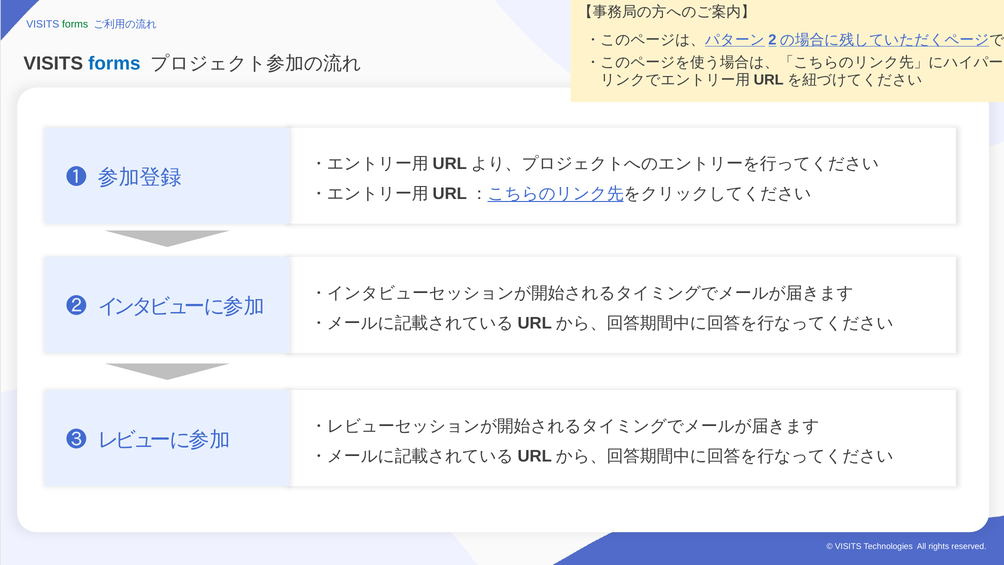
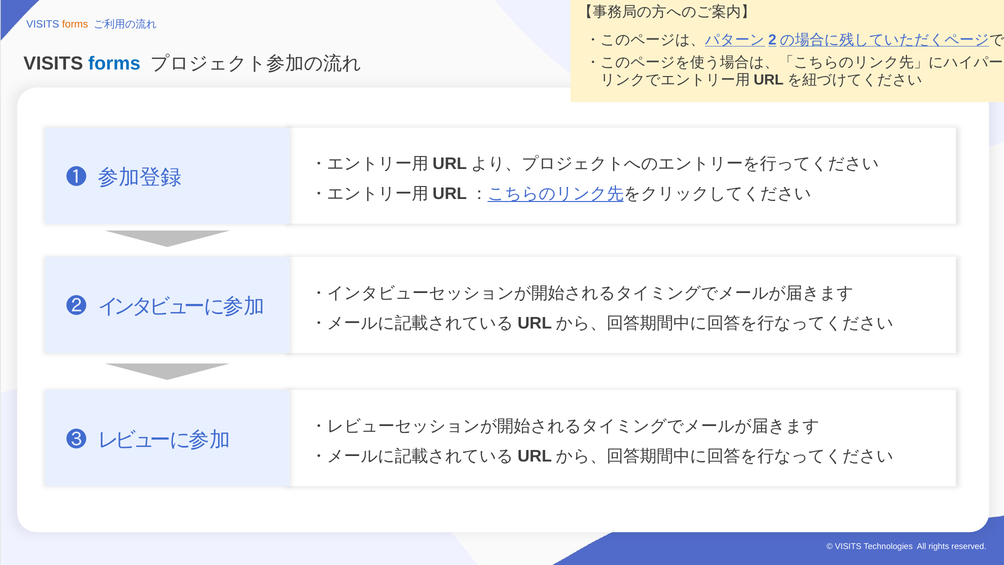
forms colour: green -> orange (75, 24)
